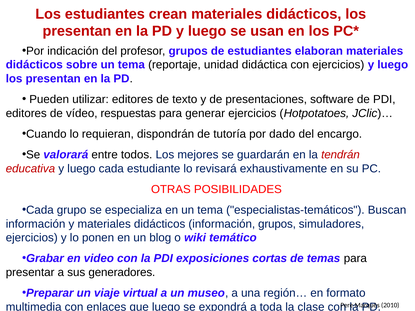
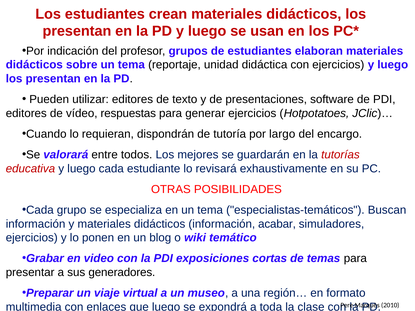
dado: dado -> largo (282, 134)
tendrán: tendrán -> tutorías (340, 155)
información grupos: grupos -> acabar (277, 224)
